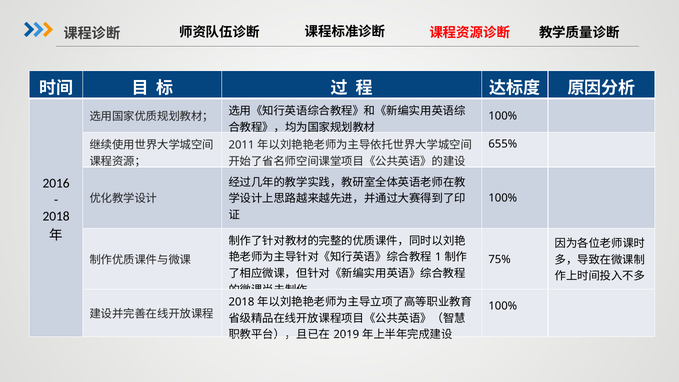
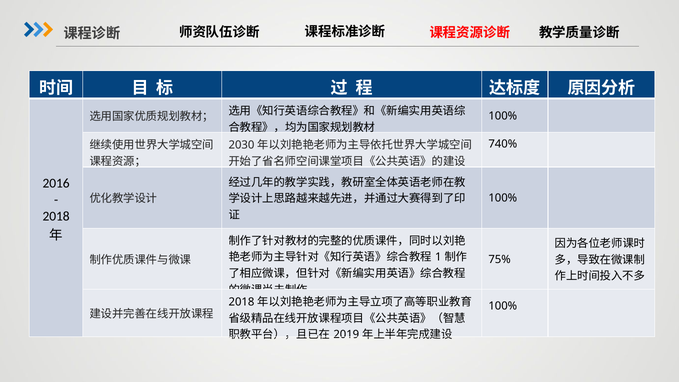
655%: 655% -> 740% (503, 144)
2011: 2011 -> 2030 (241, 145)
